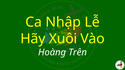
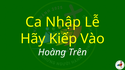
Xuôi: Xuôi -> Kiếp (63, 39)
